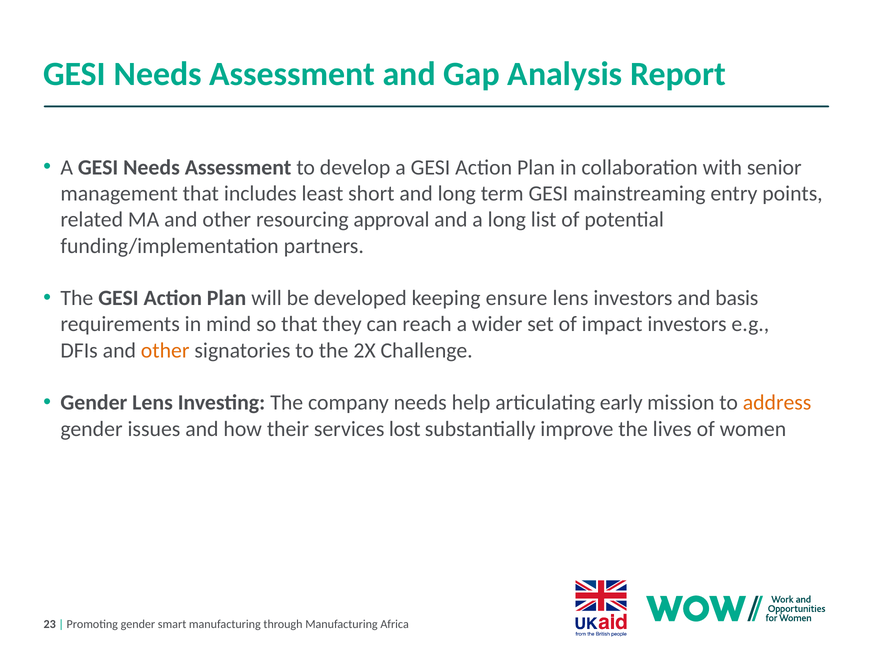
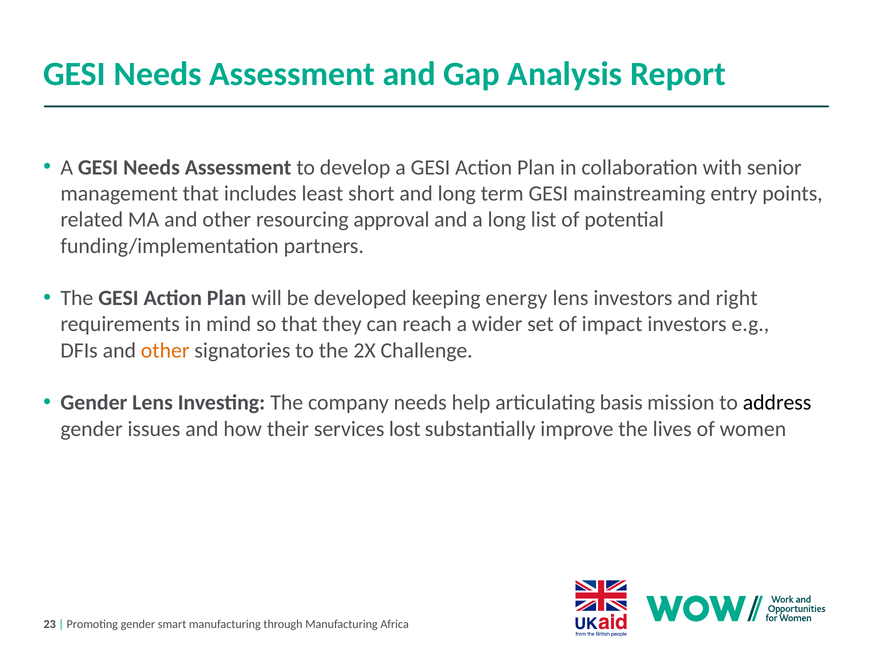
ensure: ensure -> energy (517, 298)
basis: basis -> right (737, 298)
early: early -> basis (621, 403)
address colour: orange -> black (777, 403)
